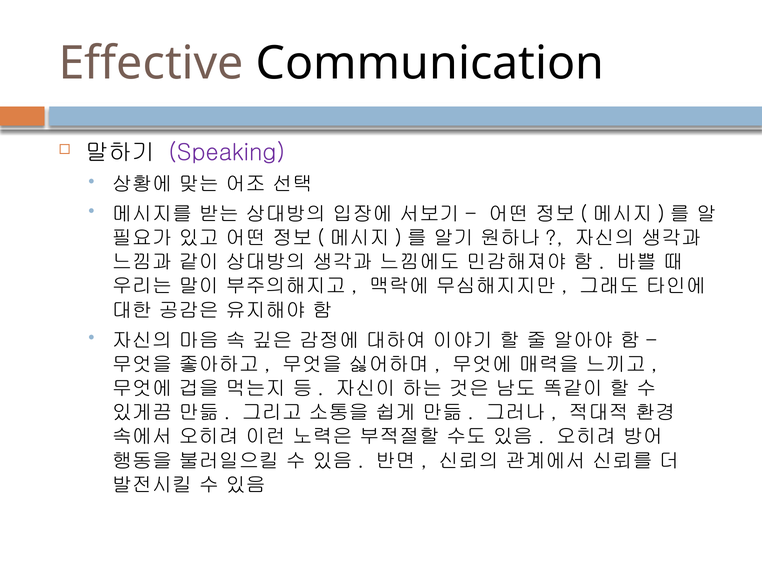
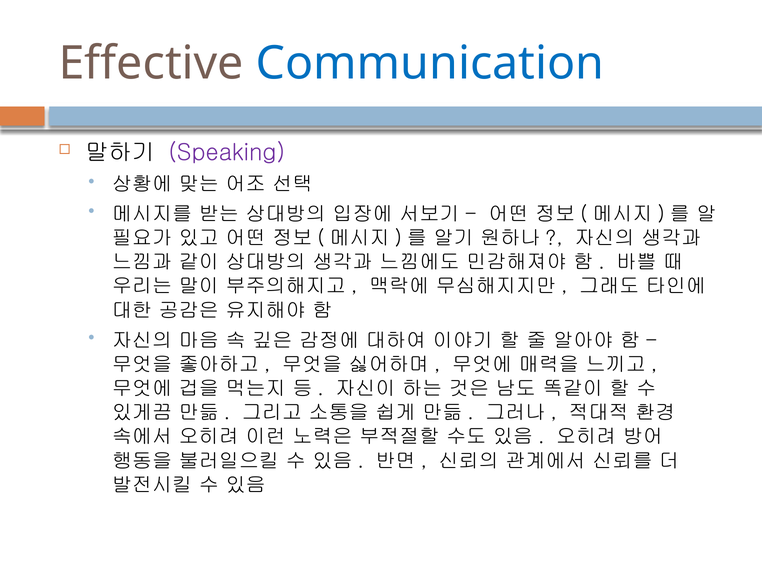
Communication colour: black -> blue (430, 64)
